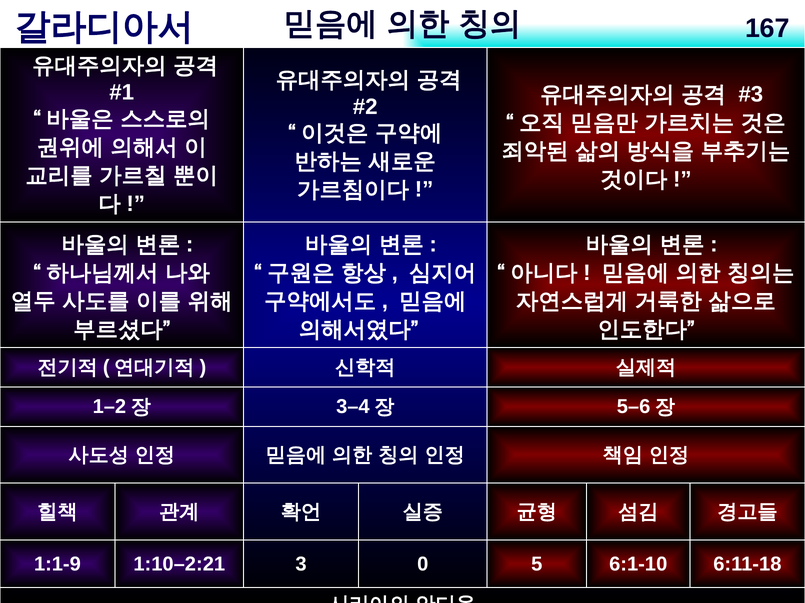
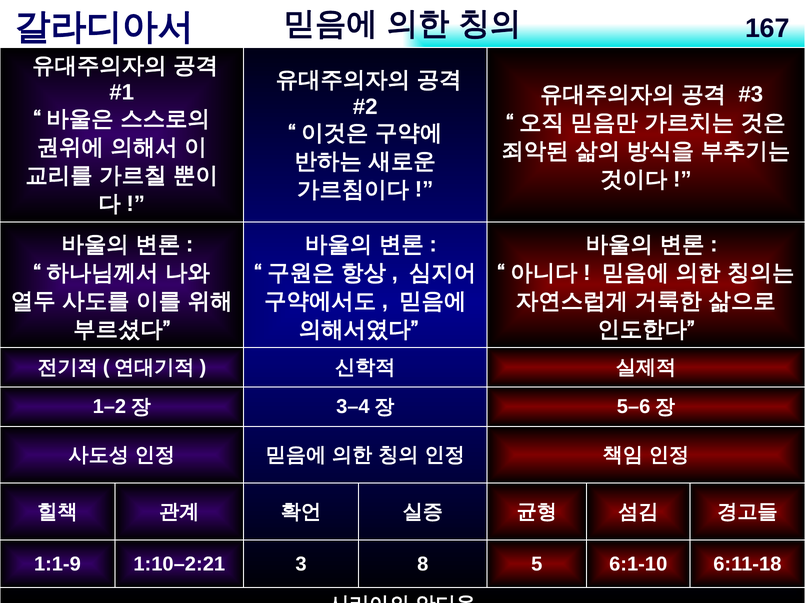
0: 0 -> 8 (423, 565)
